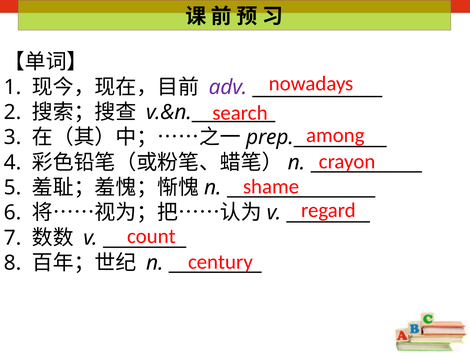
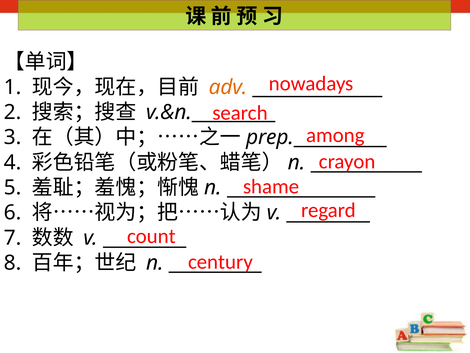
adv colour: purple -> orange (228, 87)
